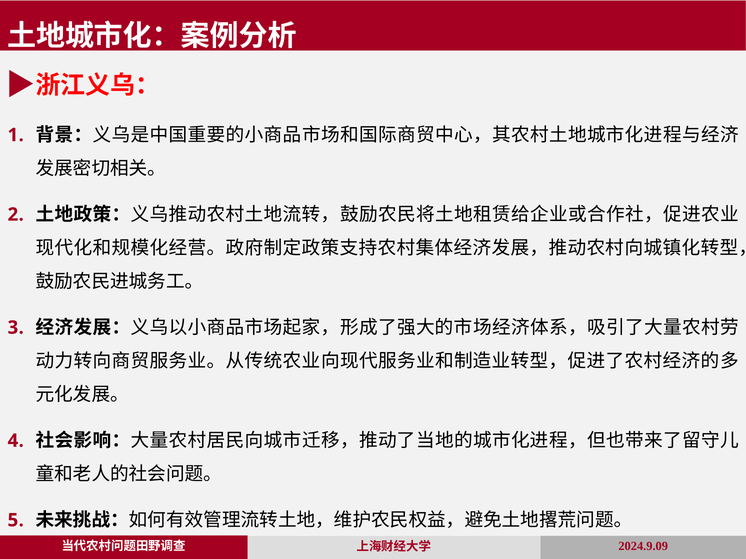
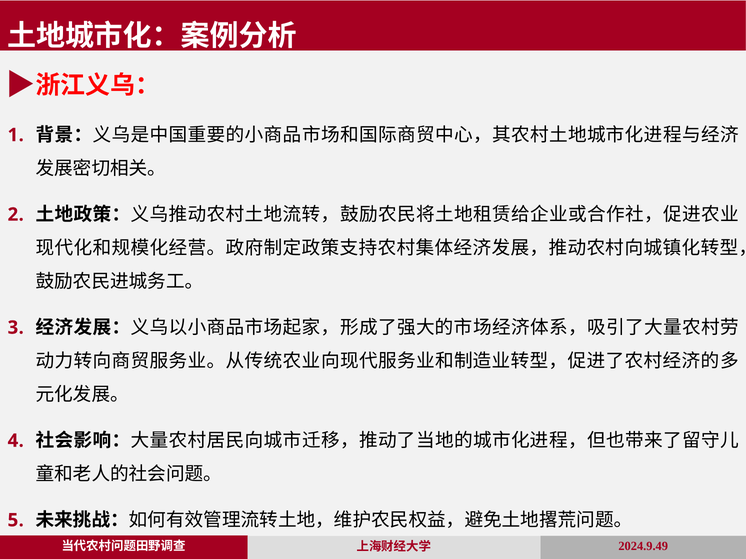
2024.9.09: 2024.9.09 -> 2024.9.49 (643, 547)
